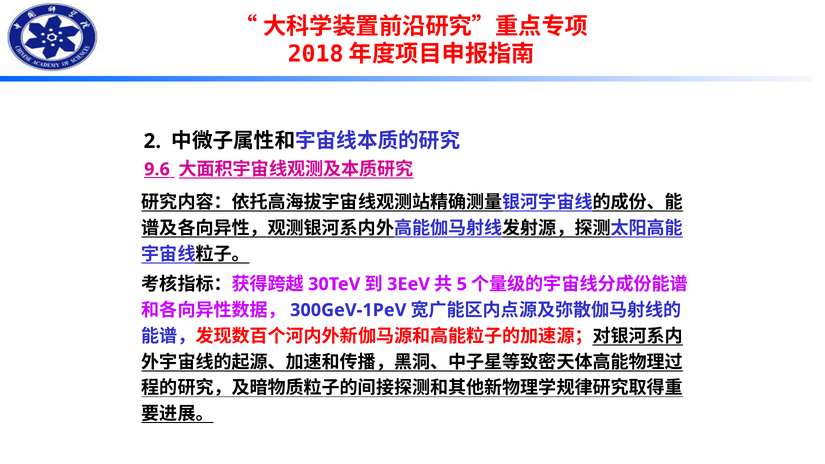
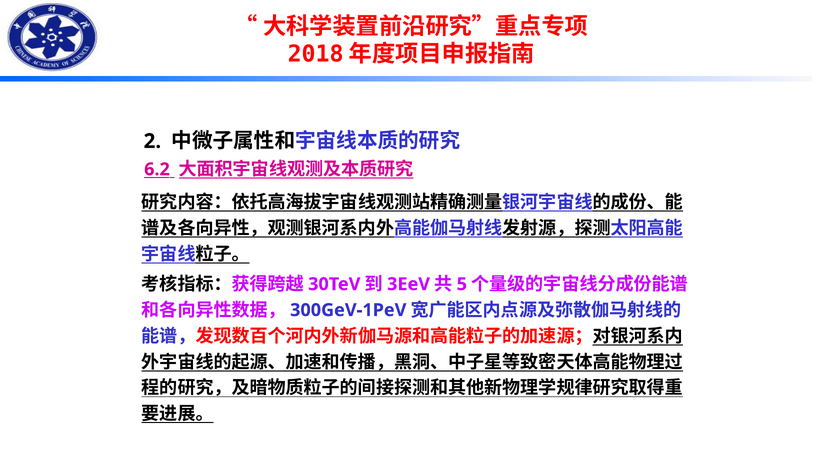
9.6: 9.6 -> 6.2 (157, 169)
